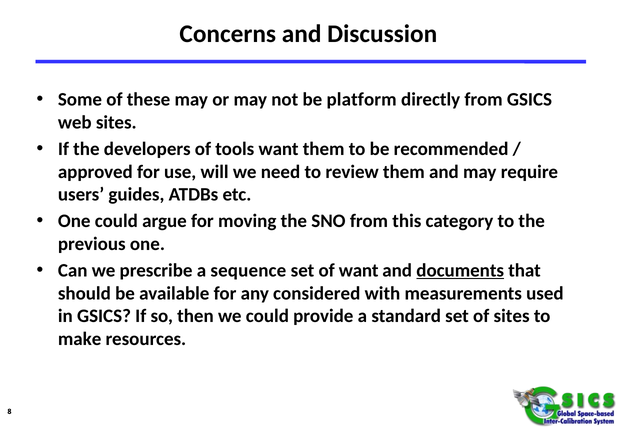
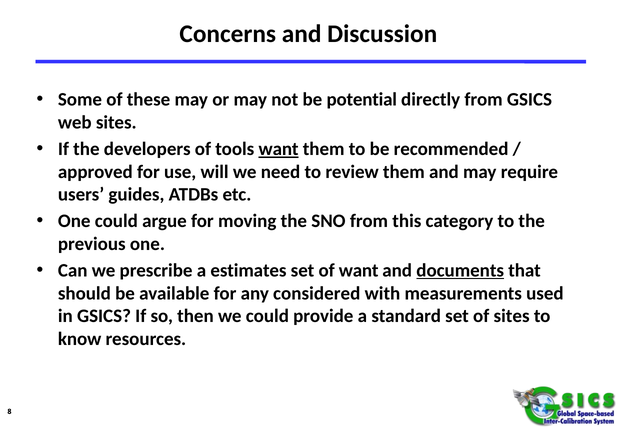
platform: platform -> potential (362, 100)
want underline: none -> present (279, 149)
sequence: sequence -> estimates (248, 271)
make: make -> know (80, 339)
